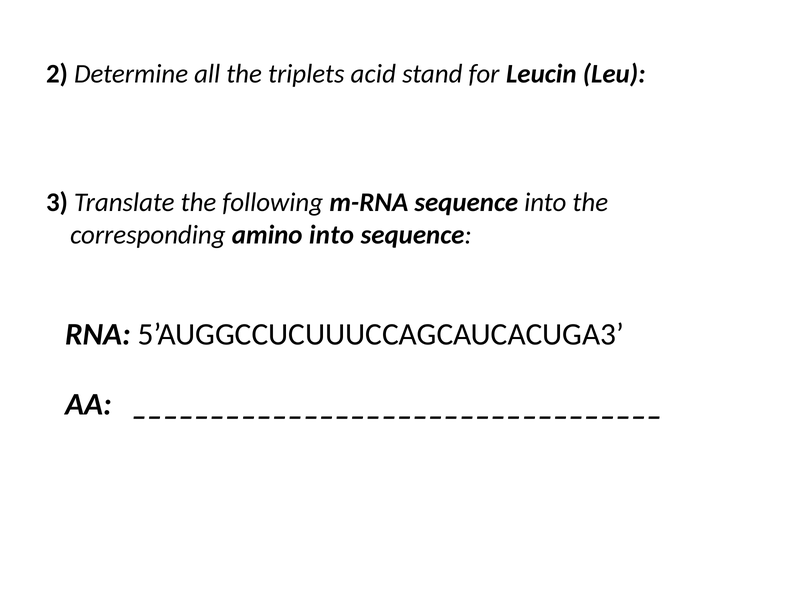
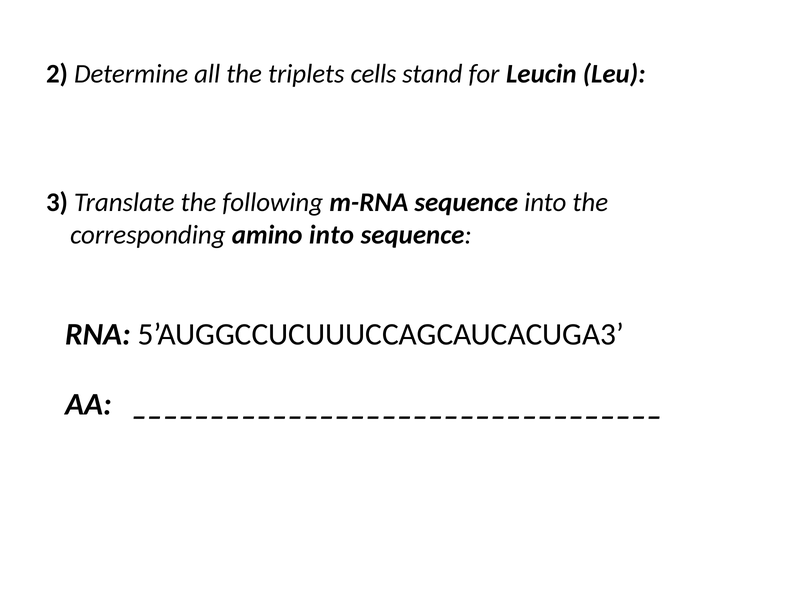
acid: acid -> cells (373, 74)
